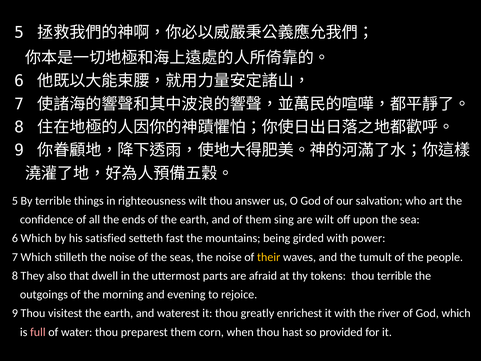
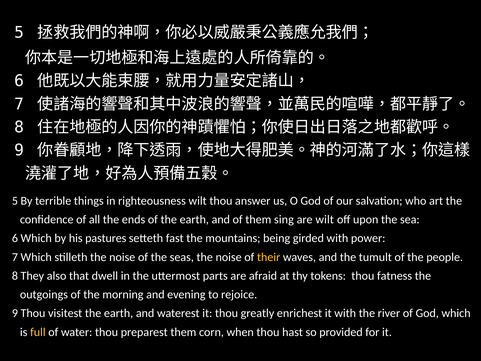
satisfied: satisfied -> pastures (106, 238)
thou terrible: terrible -> fatness (395, 276)
full colour: pink -> yellow (38, 332)
